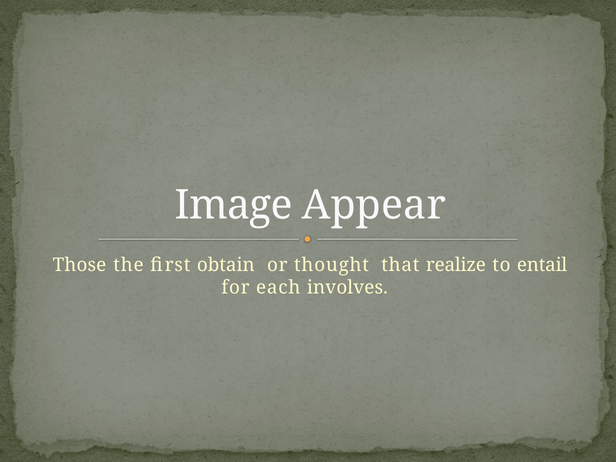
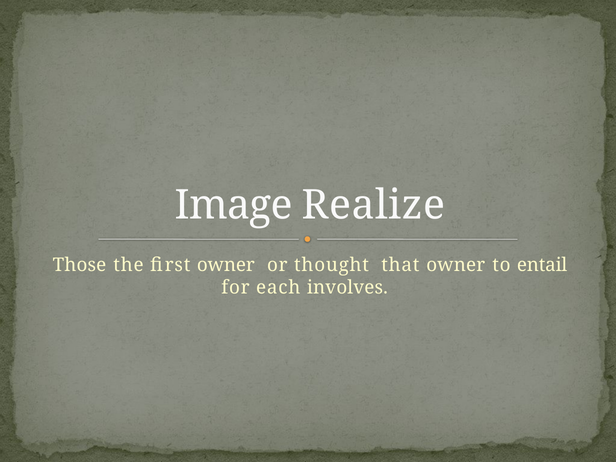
Appear: Appear -> Realize (374, 205)
first obtain: obtain -> owner (226, 265)
that realize: realize -> owner (456, 265)
